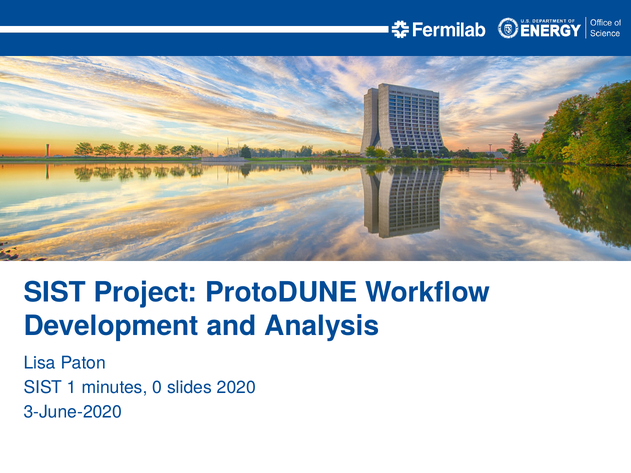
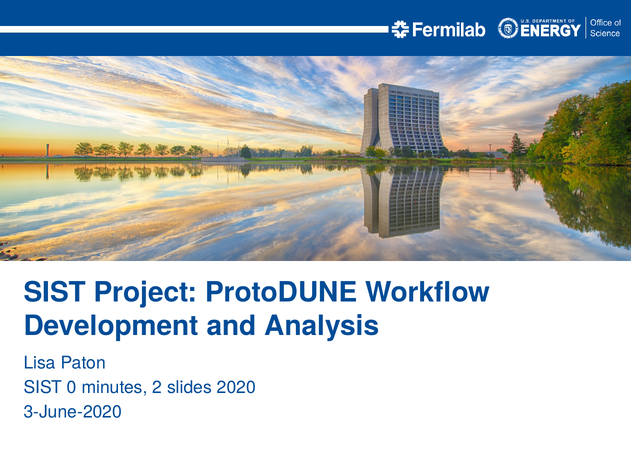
1: 1 -> 0 (72, 388)
0: 0 -> 2 (157, 388)
